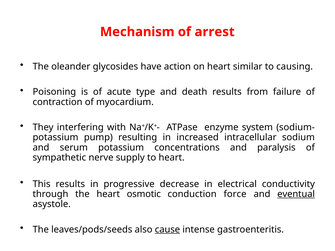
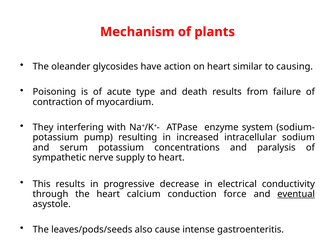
arrest: arrest -> plants (215, 32)
osmotic: osmotic -> calcium (144, 194)
cause underline: present -> none (167, 230)
